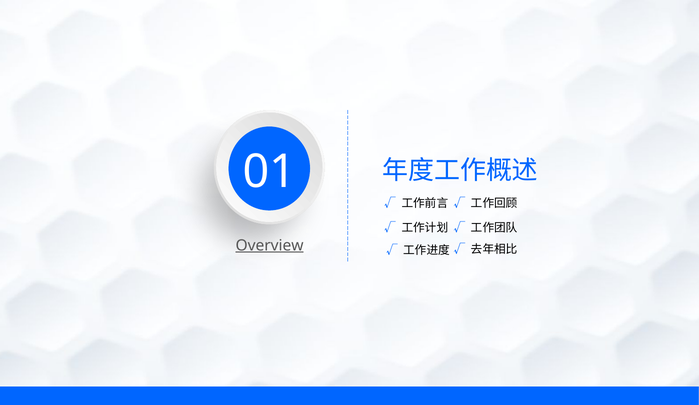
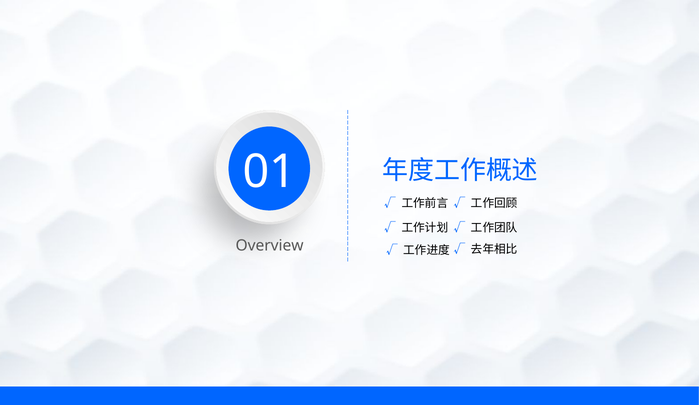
Overview underline: present -> none (270, 245)
